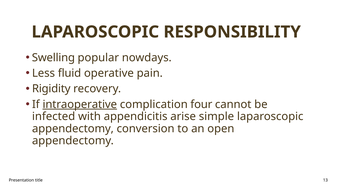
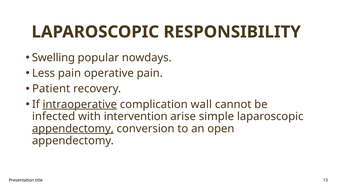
Less fluid: fluid -> pain (69, 73)
Rigidity: Rigidity -> Patient (51, 89)
four: four -> wall (201, 105)
appendicitis: appendicitis -> intervention (136, 117)
appendectomy underline: none -> present (73, 129)
